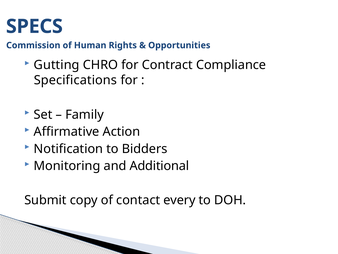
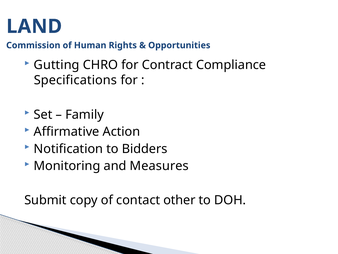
SPECS: SPECS -> LAND (34, 26)
Additional: Additional -> Measures (159, 166)
every: every -> other (179, 200)
